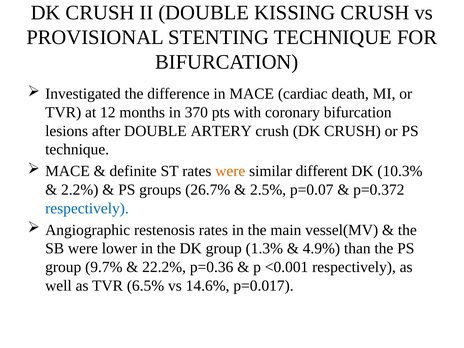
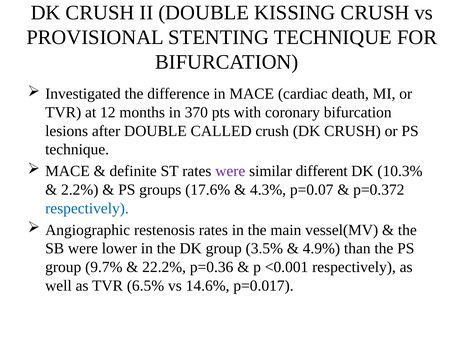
ARTERY: ARTERY -> CALLED (221, 131)
were colour: orange -> purple (230, 171)
26.7%: 26.7% -> 17.6% (208, 190)
2.5%: 2.5% -> 4.3% (268, 190)
1.3%: 1.3% -> 3.5% (264, 249)
